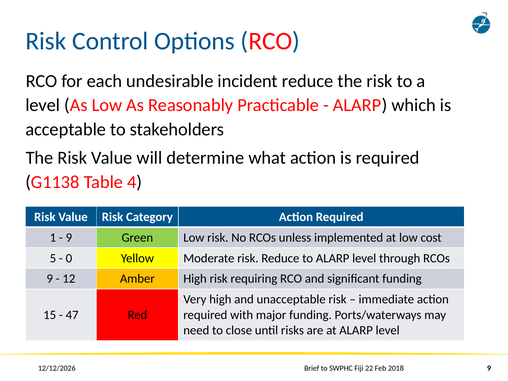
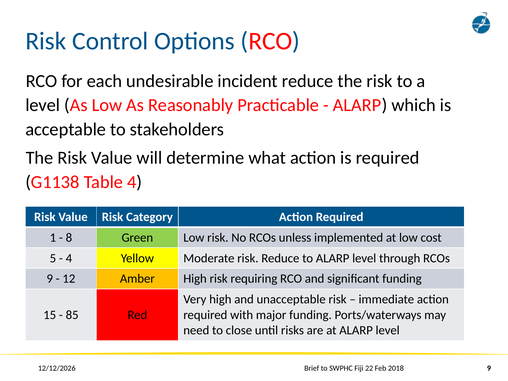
9: 9 -> 8 (69, 238)
0: 0 -> 4 (69, 258)
47: 47 -> 85 (72, 315)
